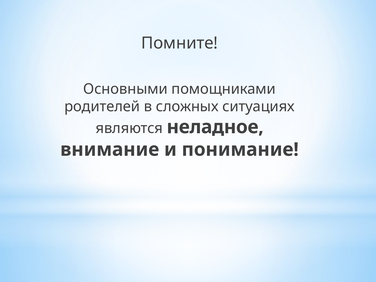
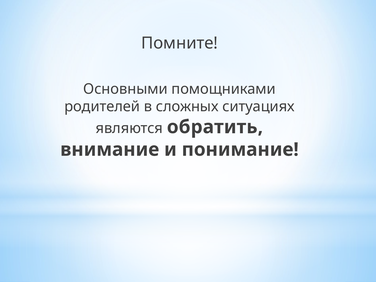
неладное: неладное -> обратить (215, 127)
